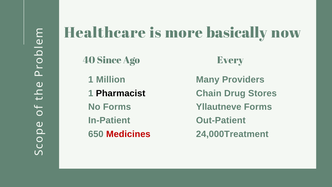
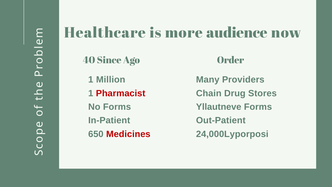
basically: basically -> audience (237, 33)
Every: Every -> Order (230, 60)
Pharmacist colour: black -> red (121, 93)
24,000Treatment: 24,000Treatment -> 24,000Lyporposi (232, 134)
